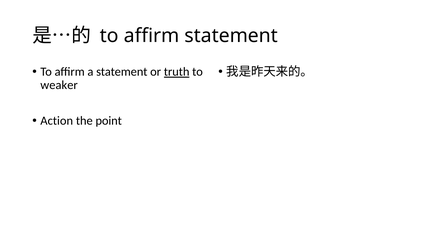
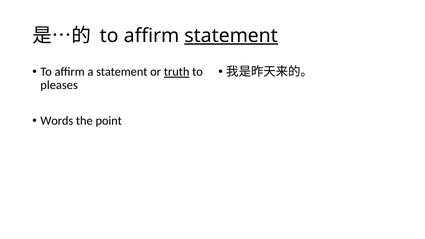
statement underline: none -> present (231, 36)
weaker: weaker -> pleases (59, 85)
Action: Action -> Words (57, 121)
